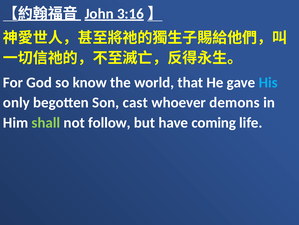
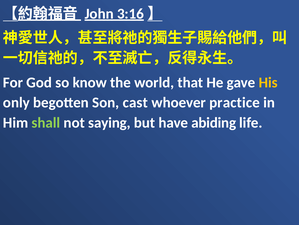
His colour: light blue -> yellow (268, 82)
demons: demons -> practice (235, 102)
follow: follow -> saying (109, 122)
coming: coming -> abiding (214, 122)
